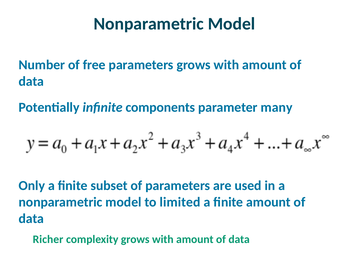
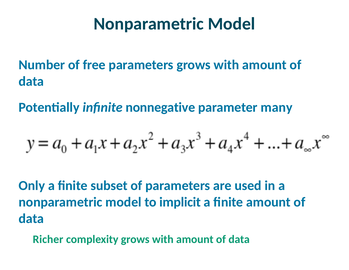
components: components -> nonnegative (160, 107)
limited: limited -> implicit (180, 202)
